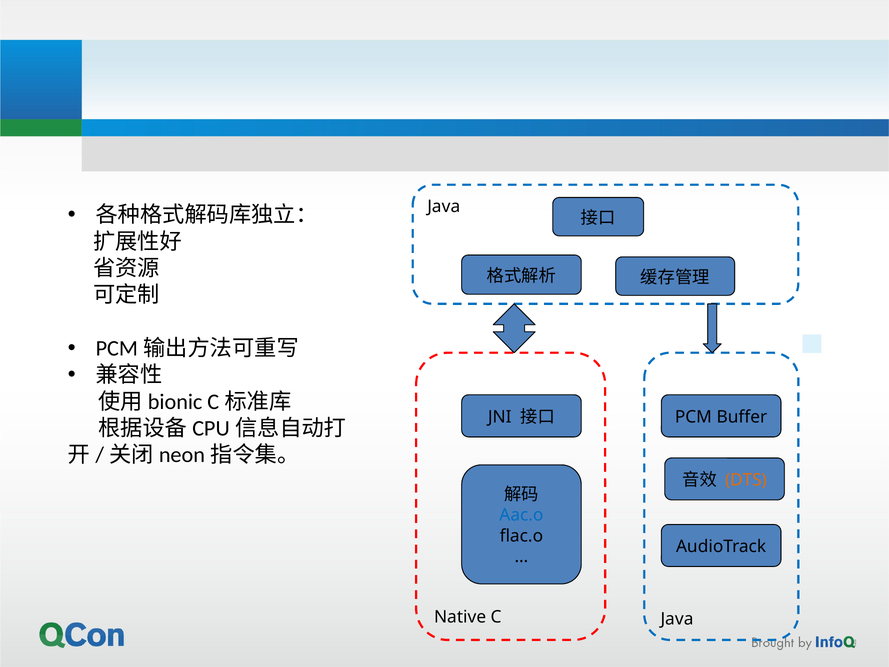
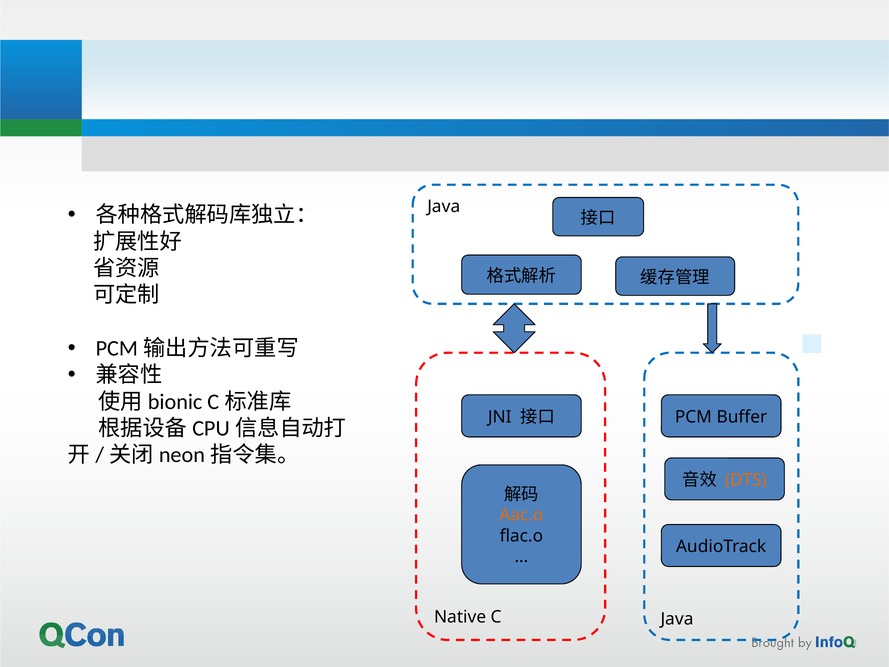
Aac.o colour: blue -> orange (521, 515)
